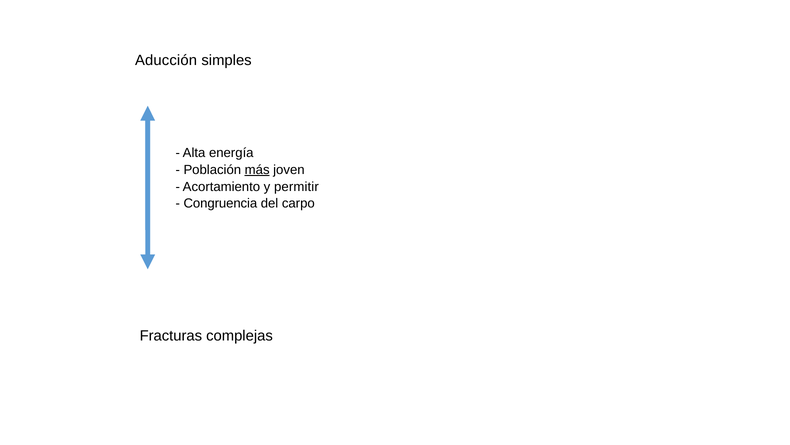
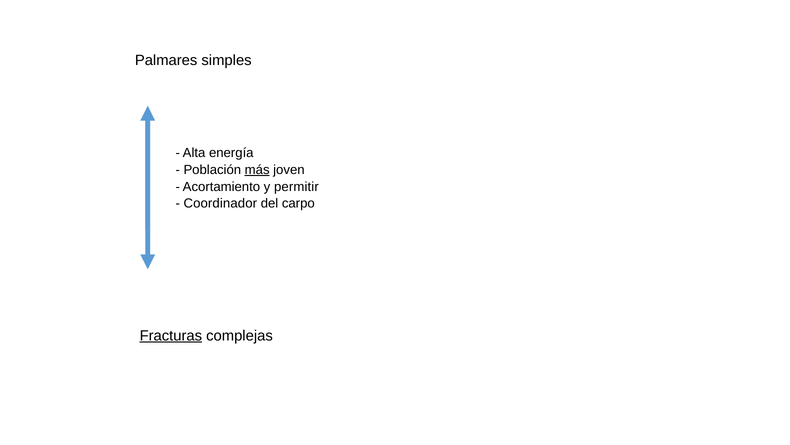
Aducción: Aducción -> Palmares (166, 60)
Congruencia: Congruencia -> Coordinador (220, 203)
Fracturas underline: none -> present (171, 335)
